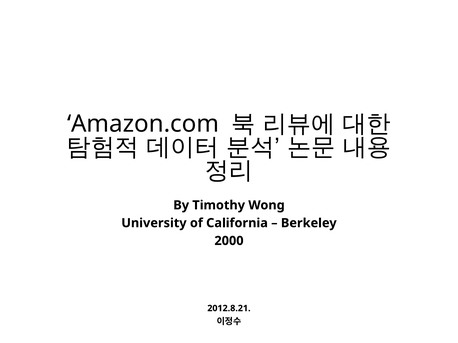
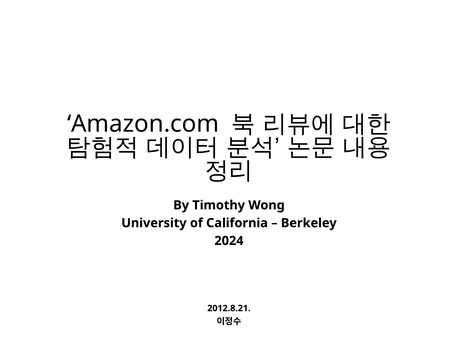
2000: 2000 -> 2024 (229, 241)
